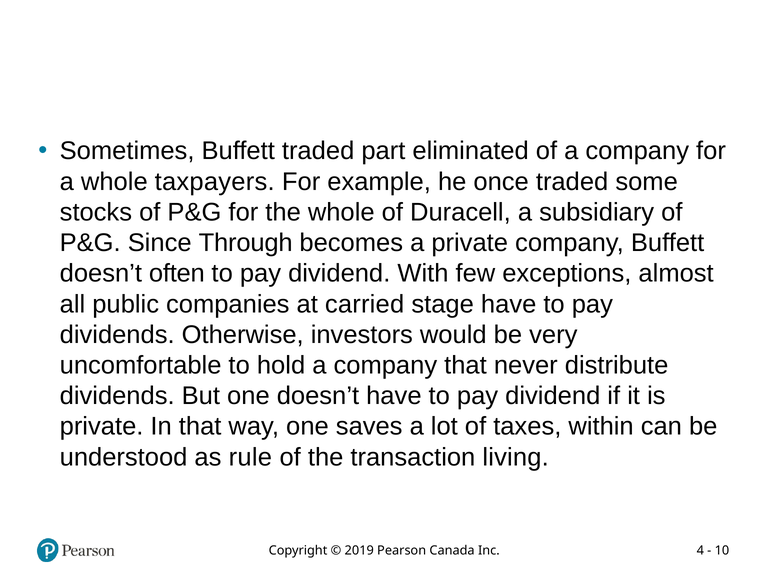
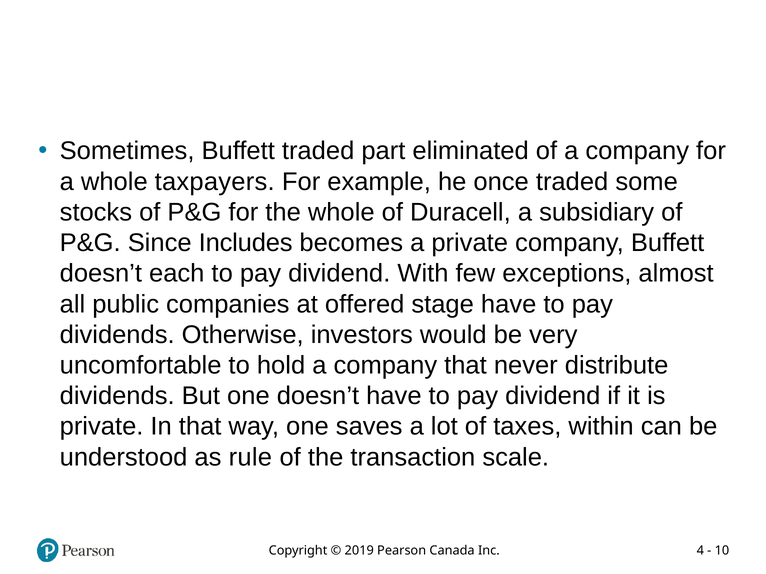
Through: Through -> Includes (246, 243)
often: often -> each (177, 274)
carried: carried -> offered (365, 304)
living: living -> scale (516, 458)
